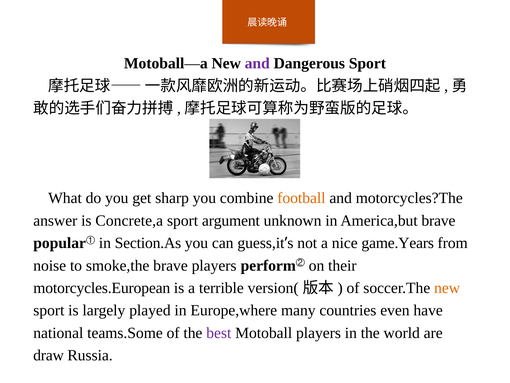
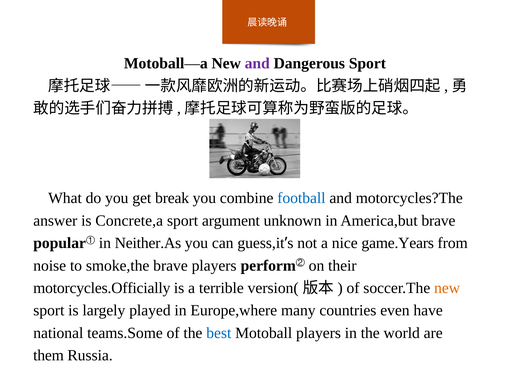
sharp: sharp -> break (172, 198)
football colour: orange -> blue (301, 198)
Section.As: Section.As -> Neither.As (148, 243)
motorcycles.European: motorcycles.European -> motorcycles.Officially (102, 288)
best colour: purple -> blue (219, 332)
draw: draw -> them (49, 355)
